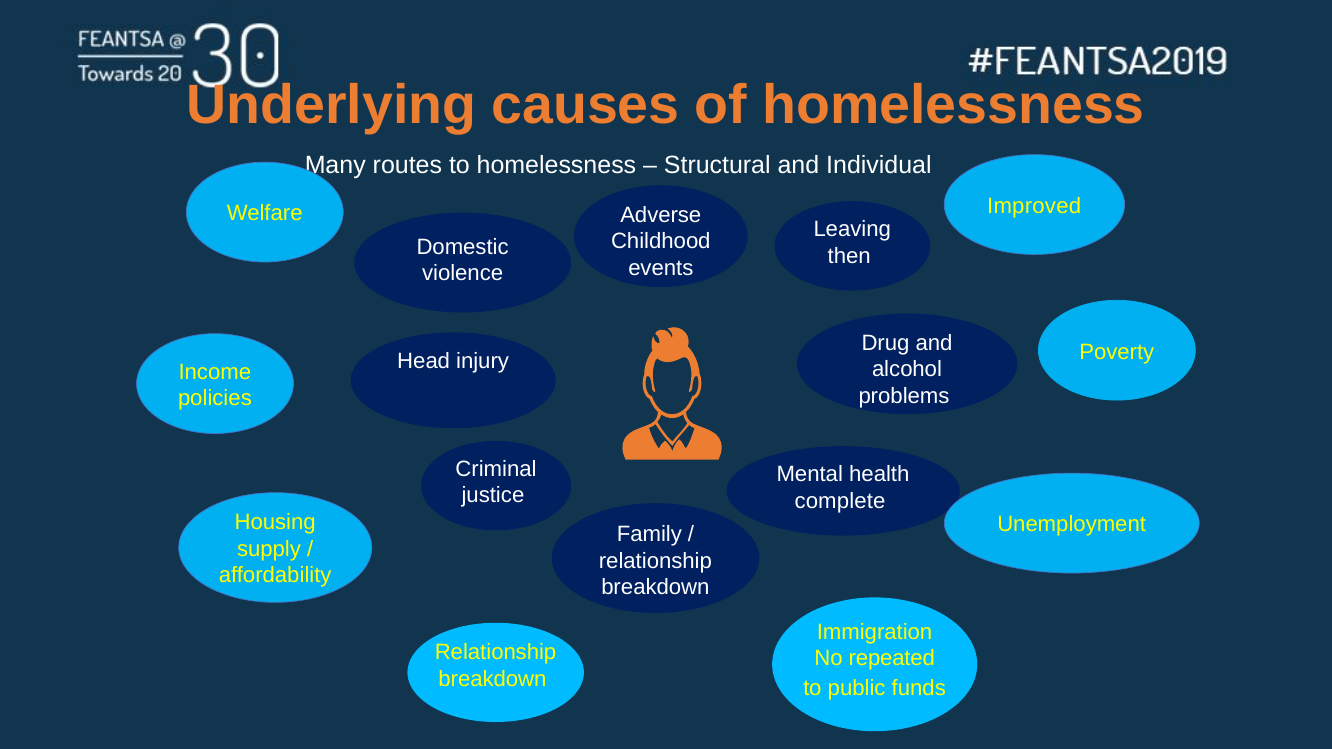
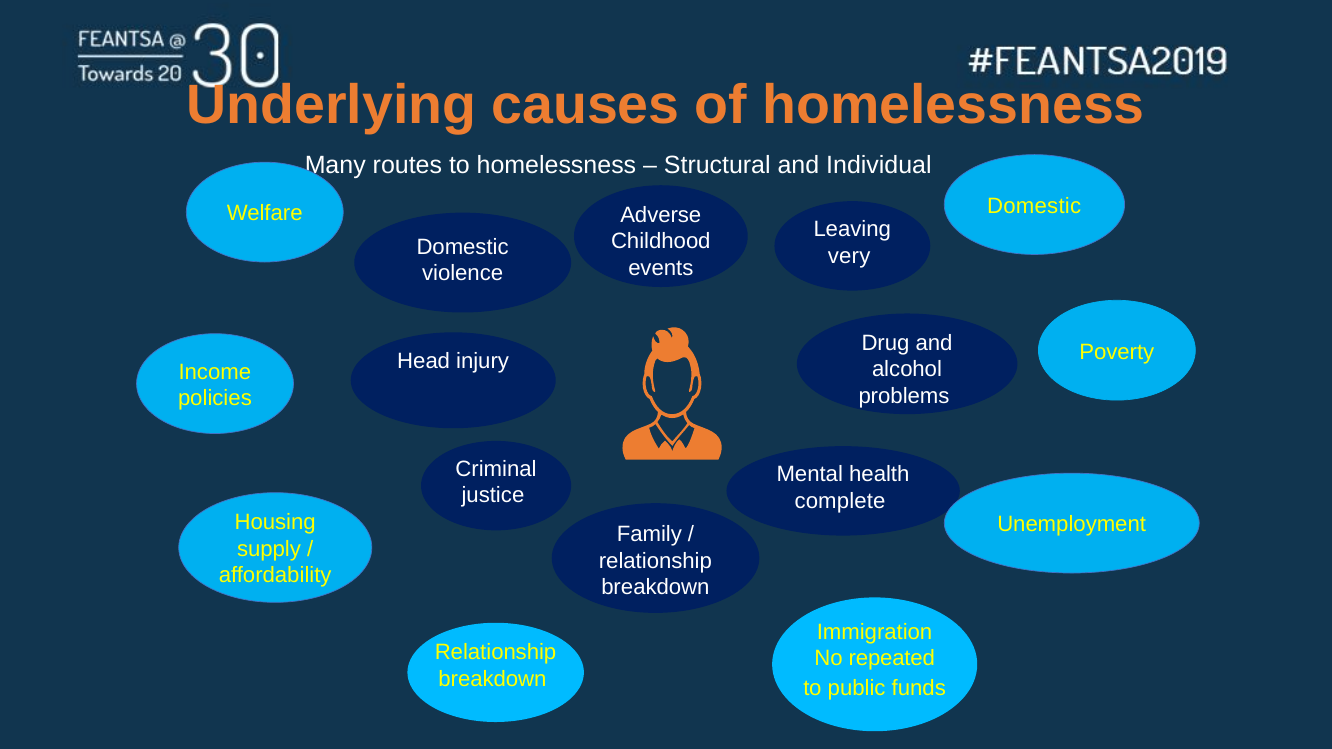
Improved: Improved -> Domestic (1034, 206)
then: then -> very (849, 256)
